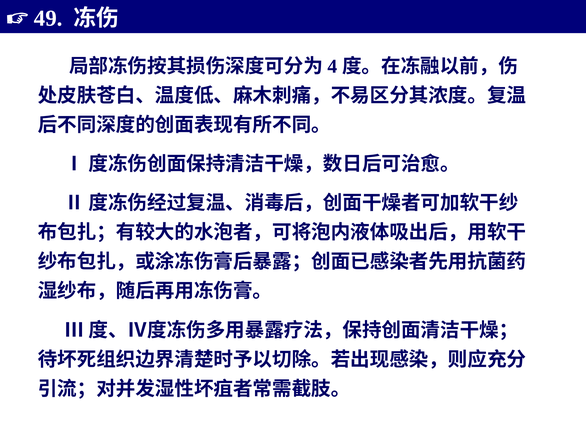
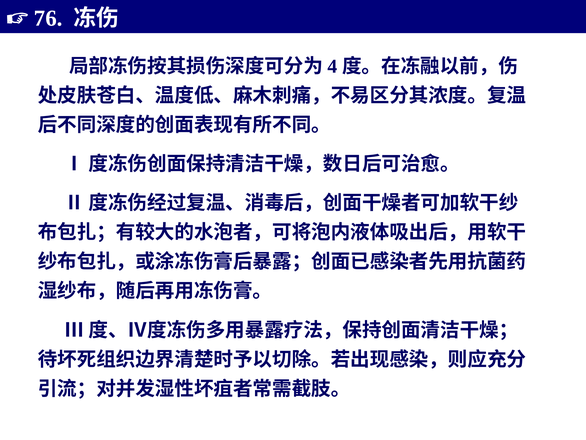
49: 49 -> 76 (48, 18)
